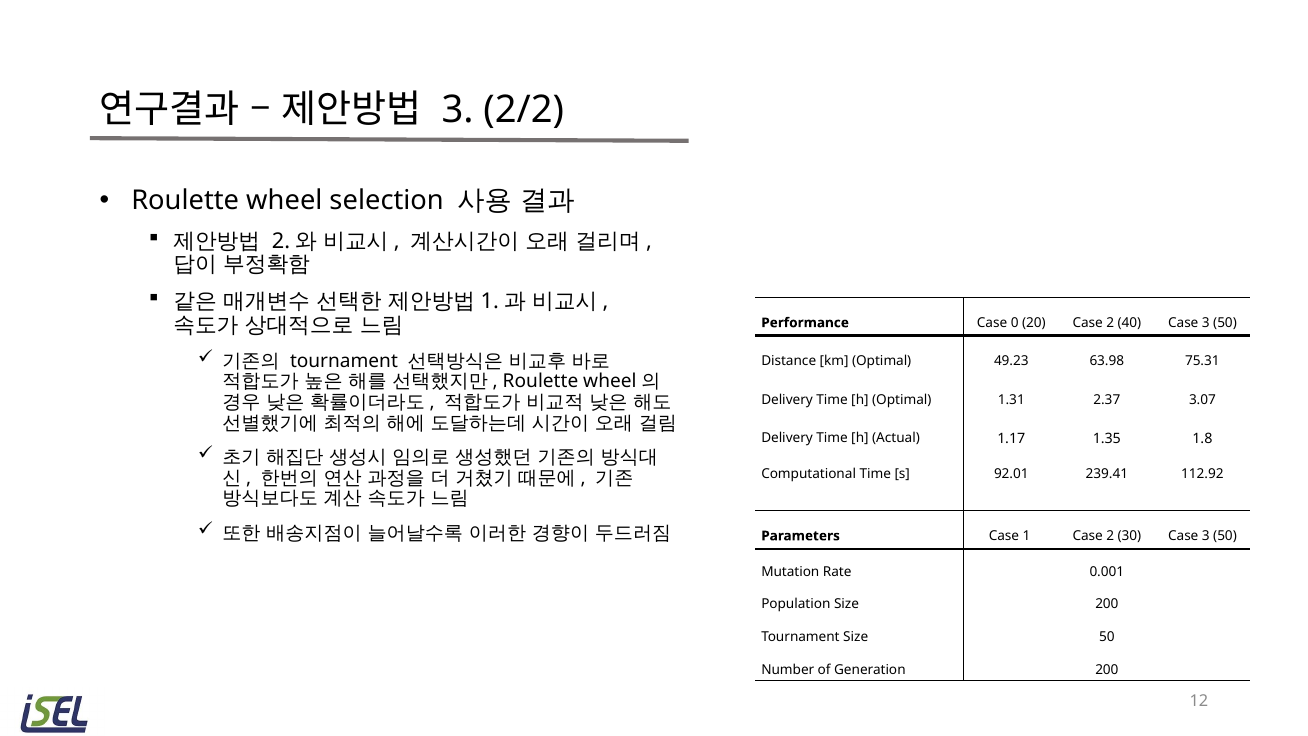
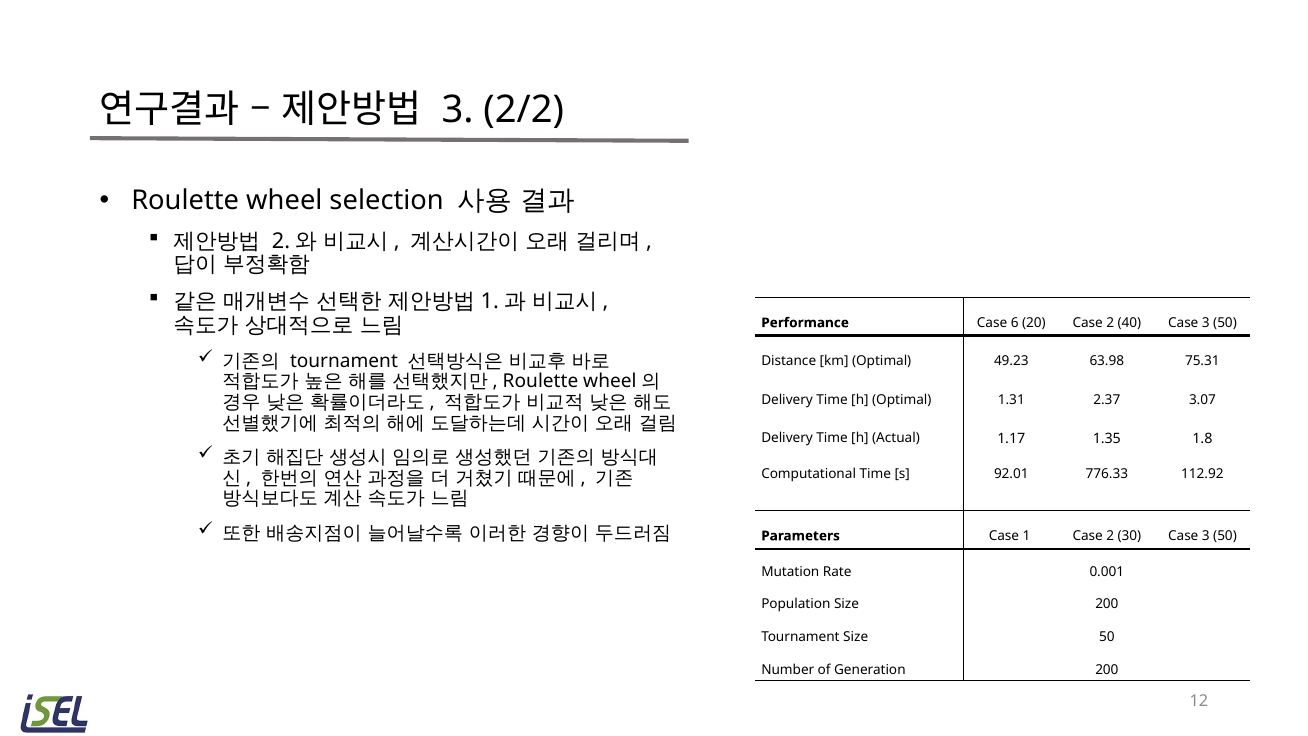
0: 0 -> 6 (1015, 323)
239.41: 239.41 -> 776.33 (1107, 474)
